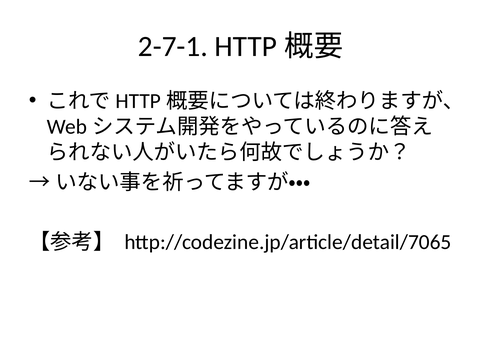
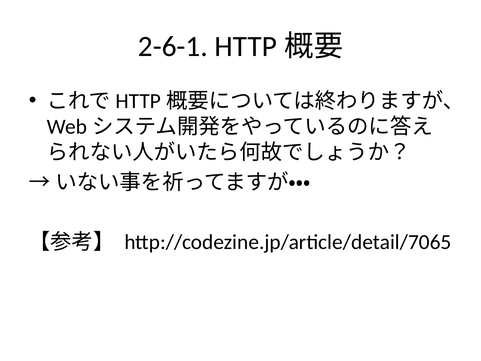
2-7-1: 2-7-1 -> 2-6-1 (173, 47)
